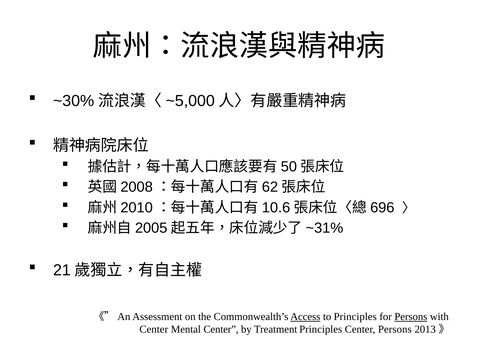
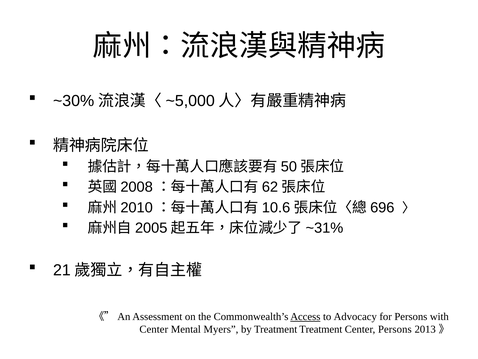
to Principles: Principles -> Advocacy (355, 316)
Persons underline: present -> none (411, 316)
Mental Center: Center -> Myers (221, 329)
Treatment Principles: Principles -> Treatment (321, 329)
